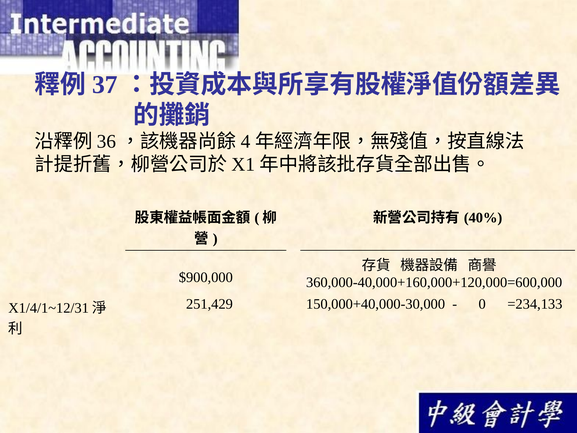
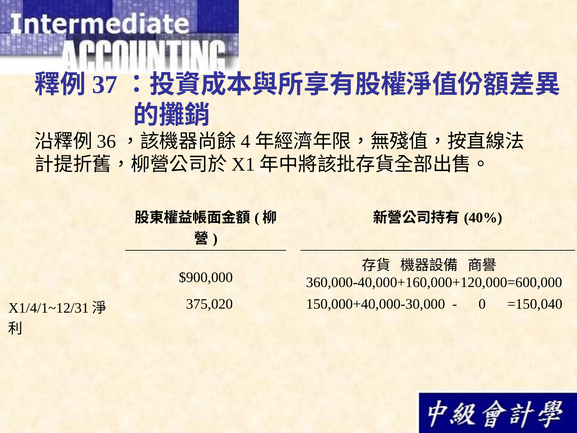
251,429: 251,429 -> 375,020 (209, 304)
=234,133: =234,133 -> =150,040 (535, 304)
